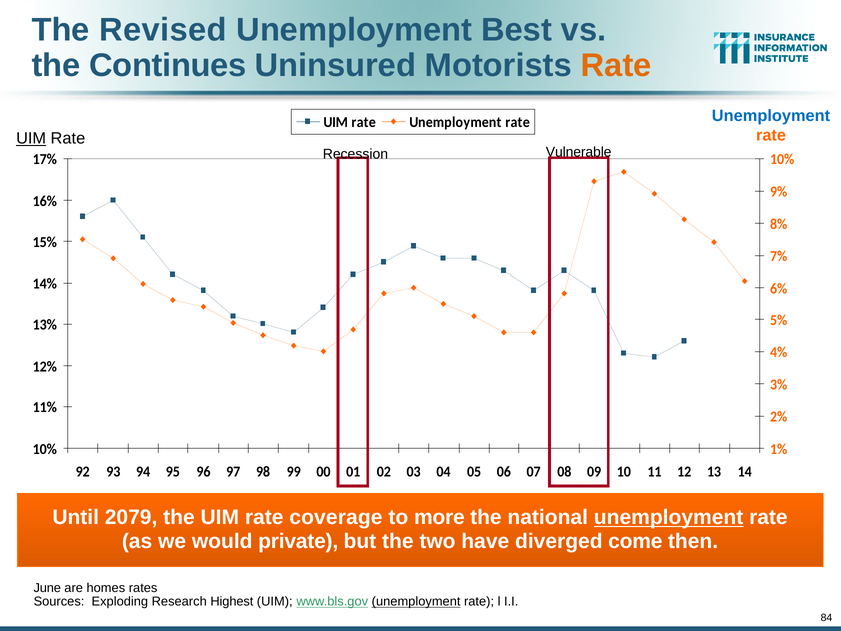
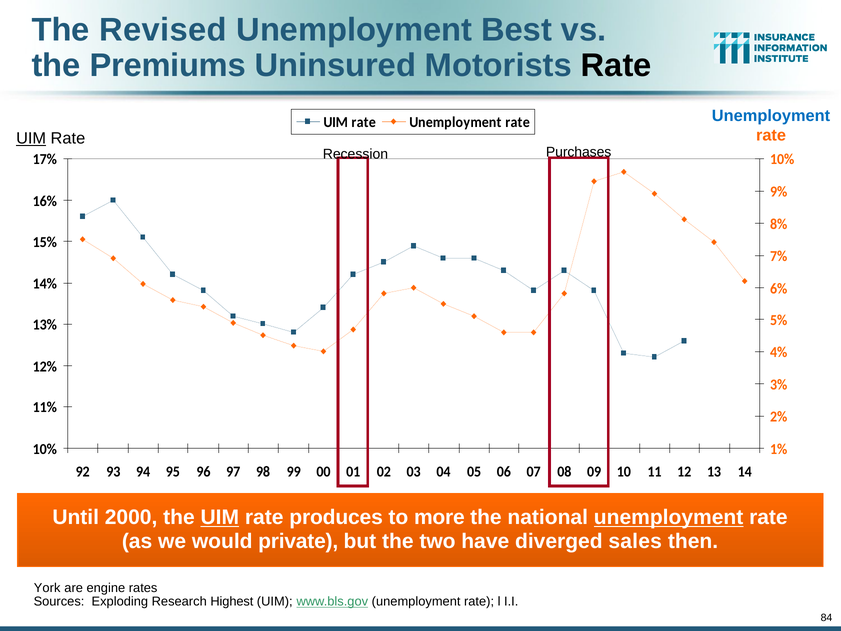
Continues: Continues -> Premiums (168, 65)
Rate colour: orange -> black (616, 65)
Vulnerable: Vulnerable -> Purchases (579, 152)
2079: 2079 -> 2000 (131, 517)
UIM underline: none -> present (220, 517)
coverage: coverage -> produces (336, 517)
come: come -> sales (635, 541)
June: June -> York (47, 588)
homes: homes -> engine (106, 588)
unemployment underline: present -> none (416, 601)
